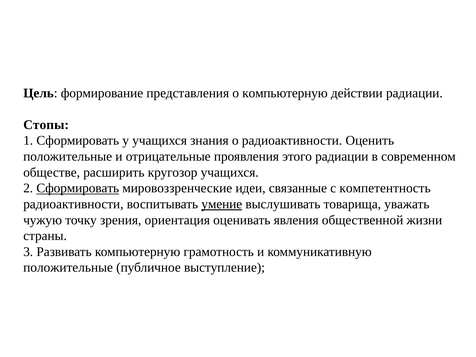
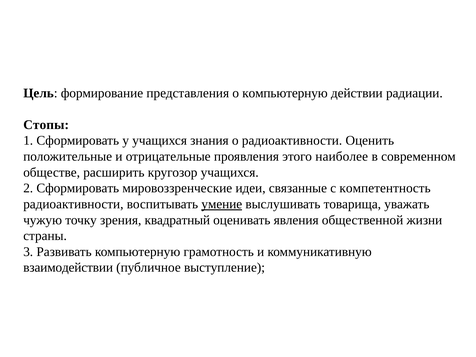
этого радиации: радиации -> наиболее (342, 156)
Сформировать underline: present -> none (78, 188)
ориентация: ориентация -> квадратный (177, 220)
положительные: положительные -> взаимодействии (68, 268)
